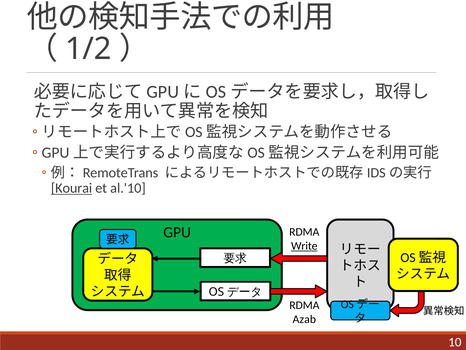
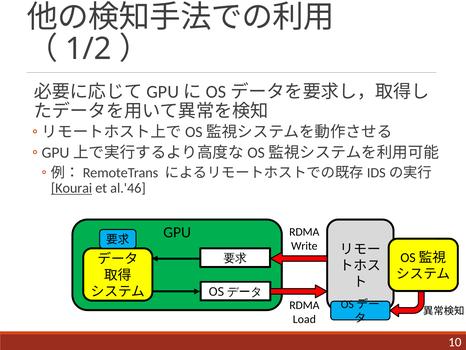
al.'10: al.'10 -> al.'46 (128, 188)
Write underline: present -> none (304, 246)
Azab: Azab -> Load (304, 319)
